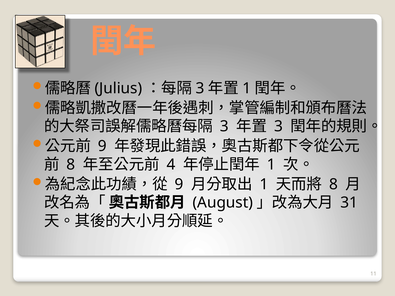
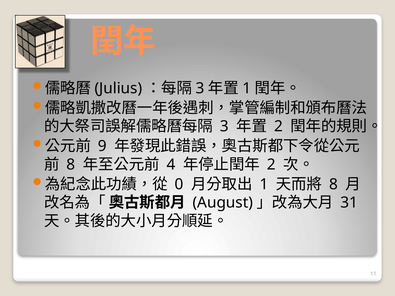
3: 3 -> 2 (278, 126)
1: 1 -> 2 (271, 165)
9: 9 -> 0 (179, 184)
